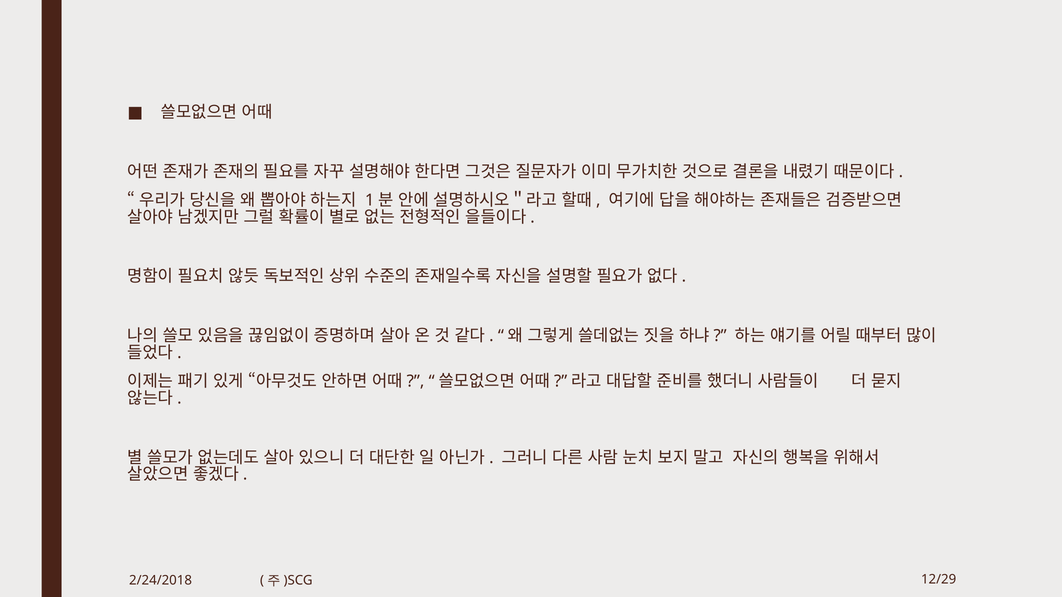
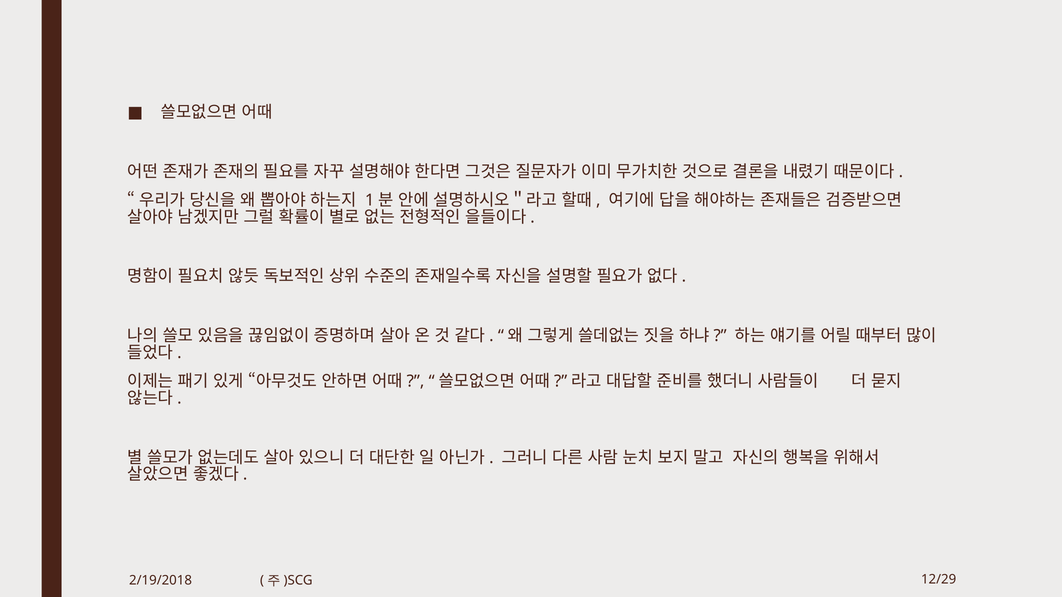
2/24/2018: 2/24/2018 -> 2/19/2018 (161, 581)
